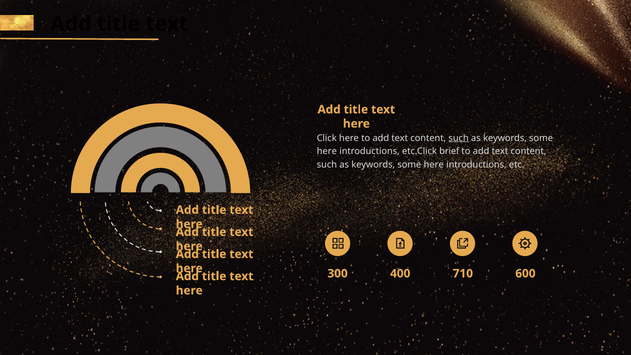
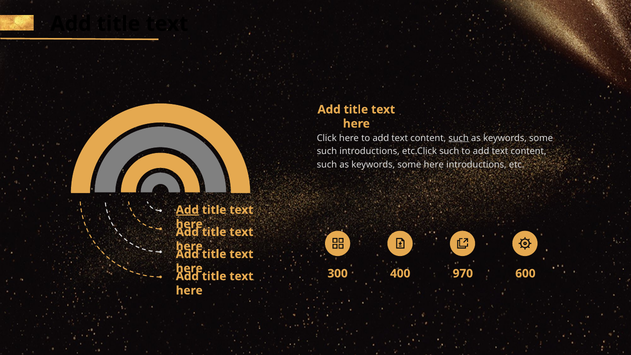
here: here -> such (327, 151)
etc.Click brief: brief -> such (449, 151)
Add underline: none -> present (187, 210)
710: 710 -> 970 (463, 273)
